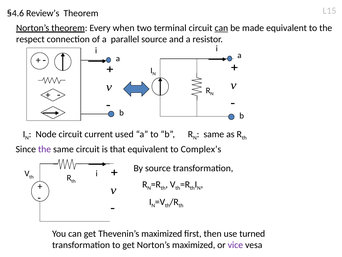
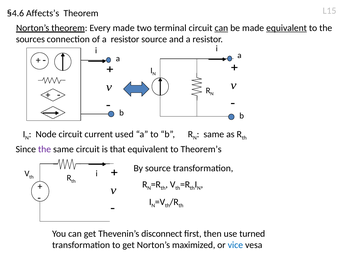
Review’s: Review’s -> Affects’s (43, 13)
Every when: when -> made (124, 28)
equivalent underline: none -> present (287, 28)
respect: respect -> sources (30, 39)
of a parallel: parallel -> resistor (125, 39)
Complex’s: Complex’s -> Theorem’s (201, 149)
Thevenin’s maximized: maximized -> disconnect (162, 233)
vice colour: purple -> blue (235, 245)
